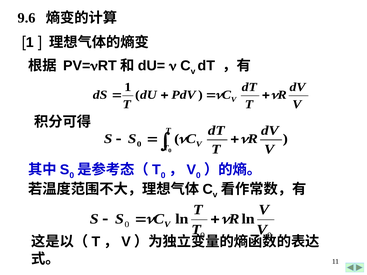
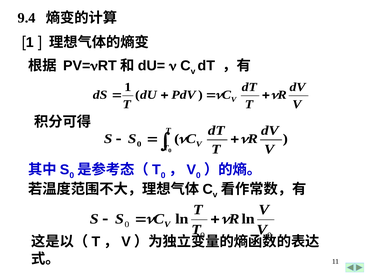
9.6: 9.6 -> 9.4 (27, 18)
